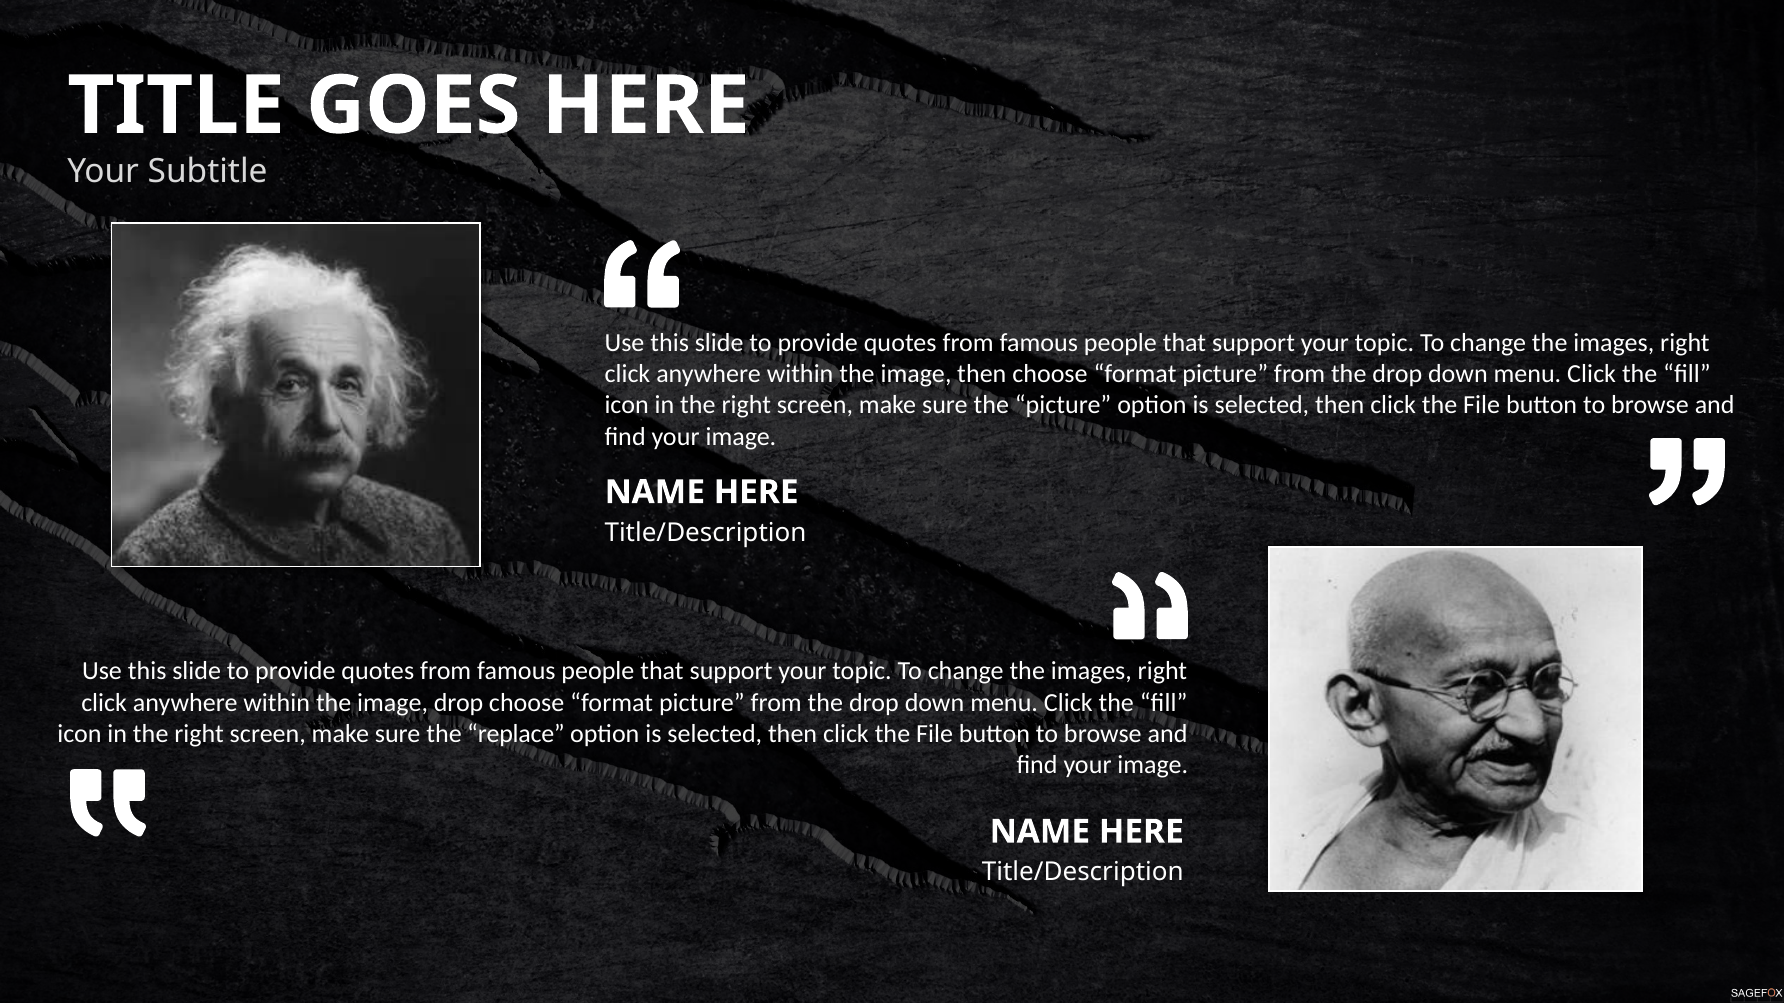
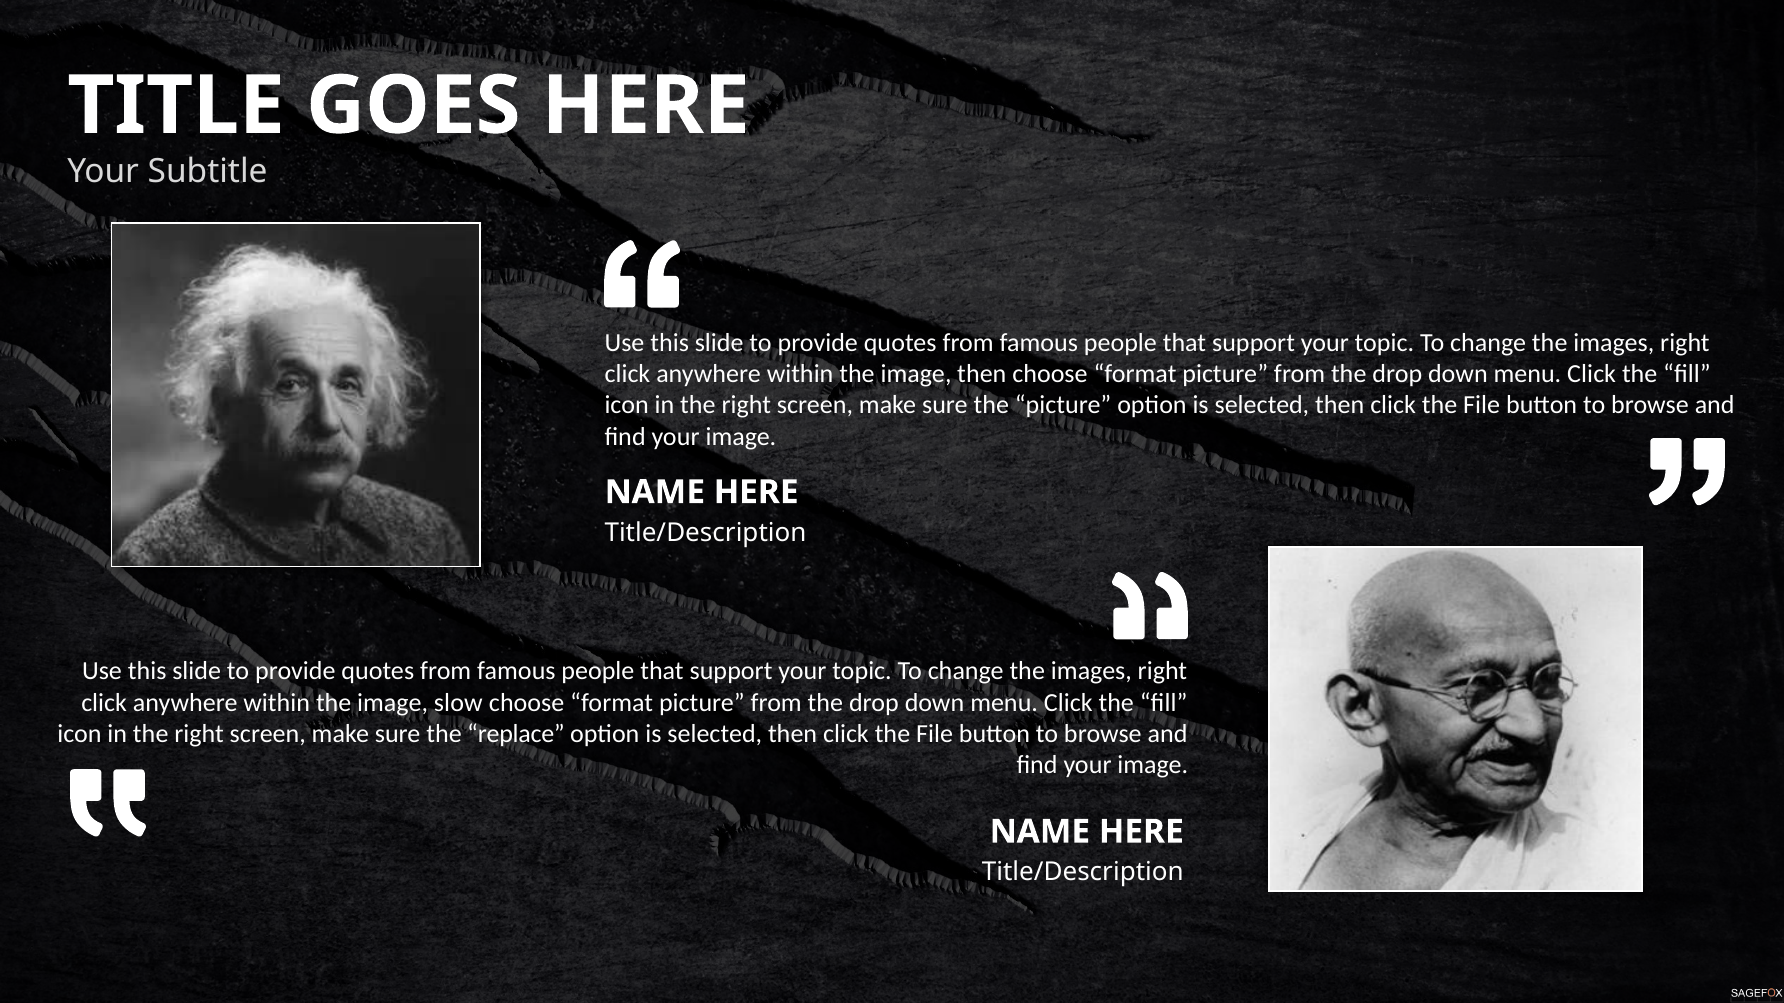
image drop: drop -> slow (458, 703)
